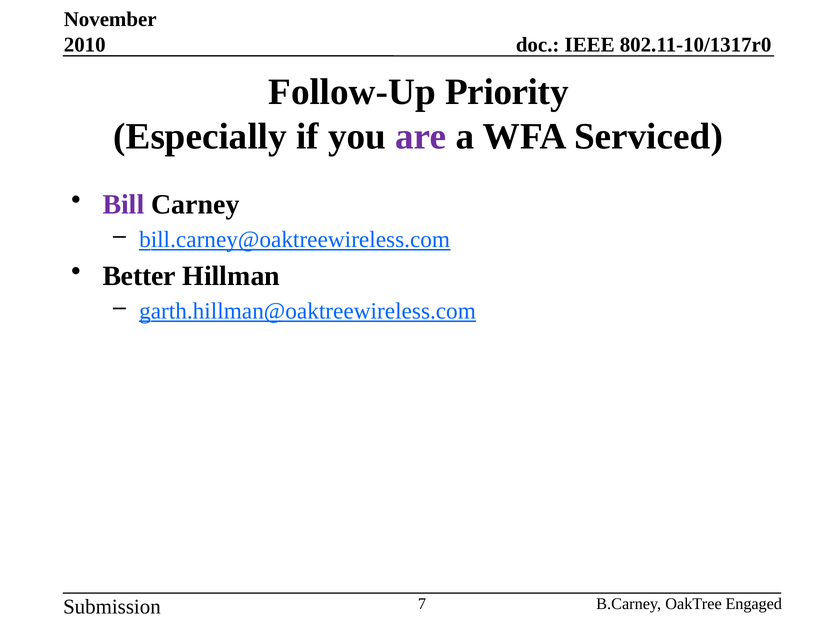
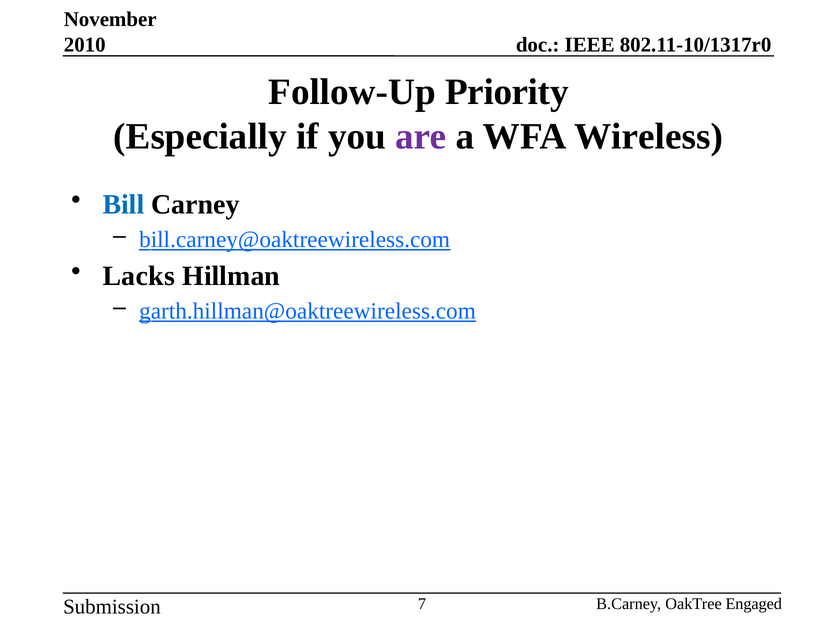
Serviced: Serviced -> Wireless (649, 137)
Bill colour: purple -> blue (123, 204)
Better: Better -> Lacks (139, 276)
